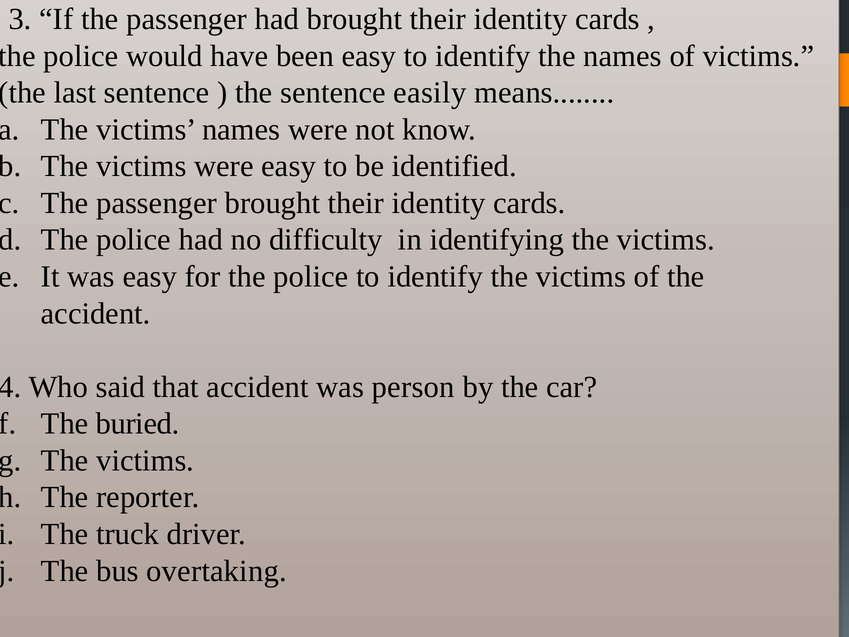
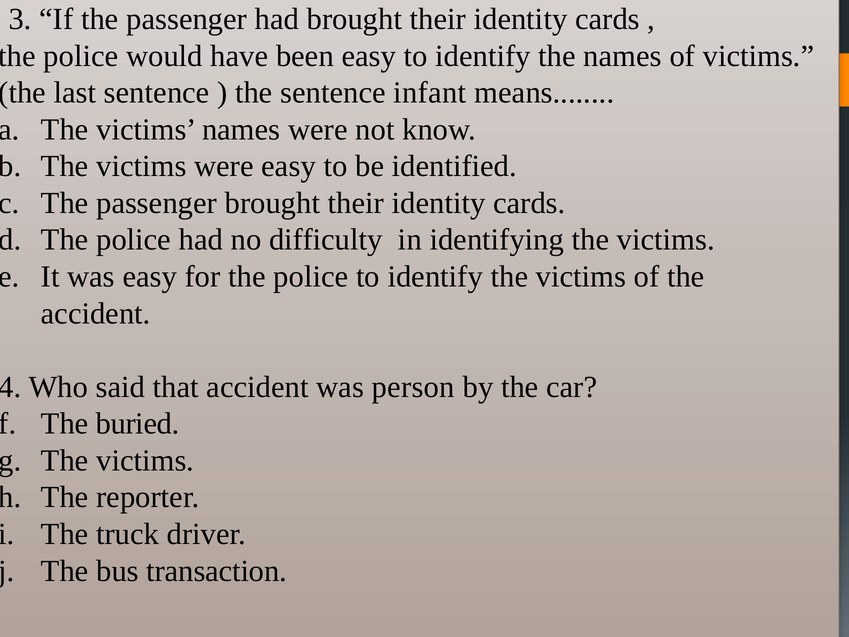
easily: easily -> infant (430, 93)
overtaking: overtaking -> transaction (217, 571)
